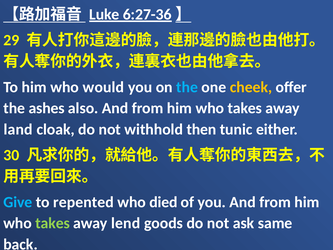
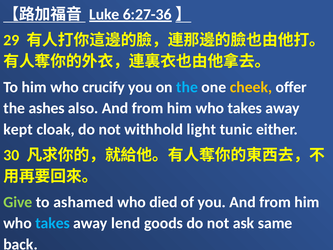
would: would -> crucify (104, 87)
land: land -> kept (18, 129)
then: then -> light (201, 129)
Give colour: light blue -> light green (18, 202)
repented: repented -> ashamed (83, 202)
takes colour: light green -> light blue (53, 223)
